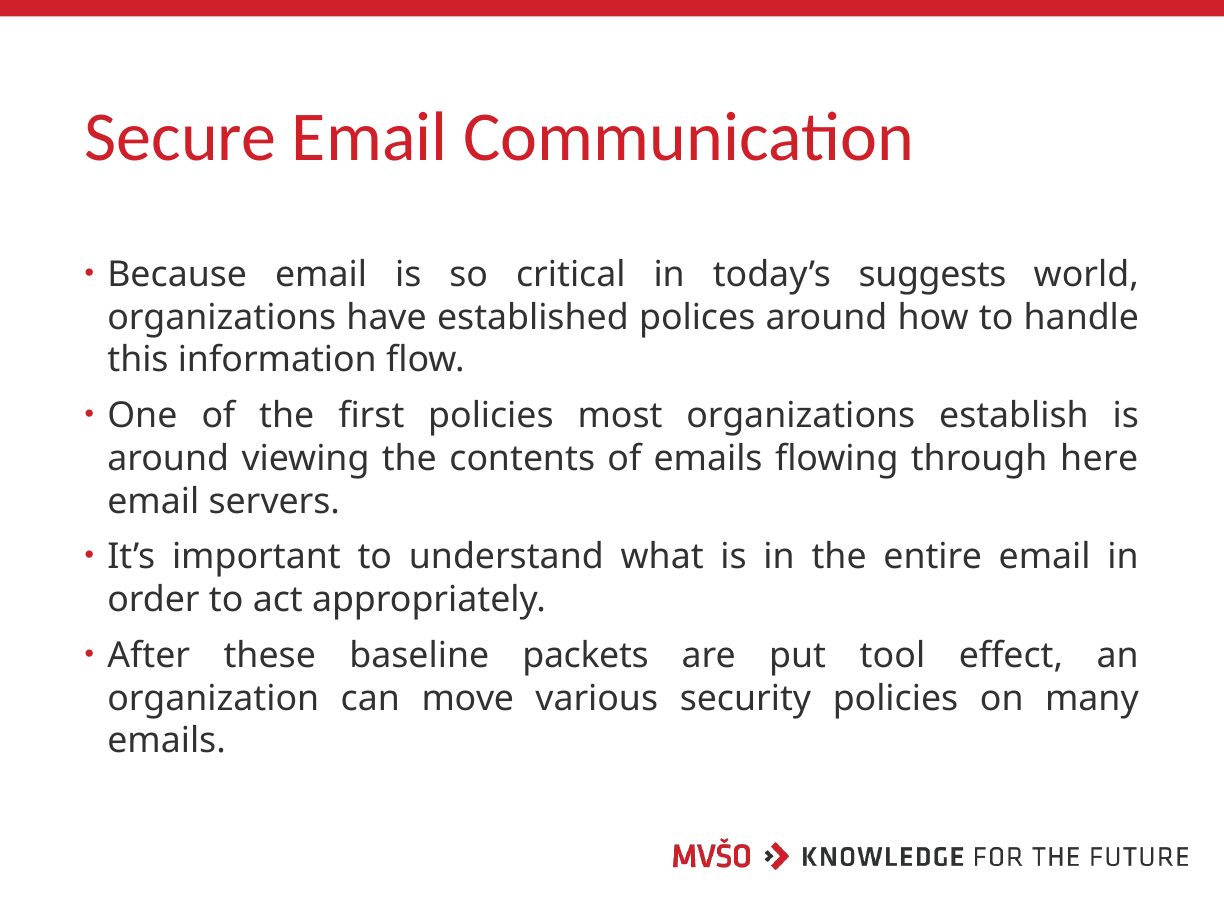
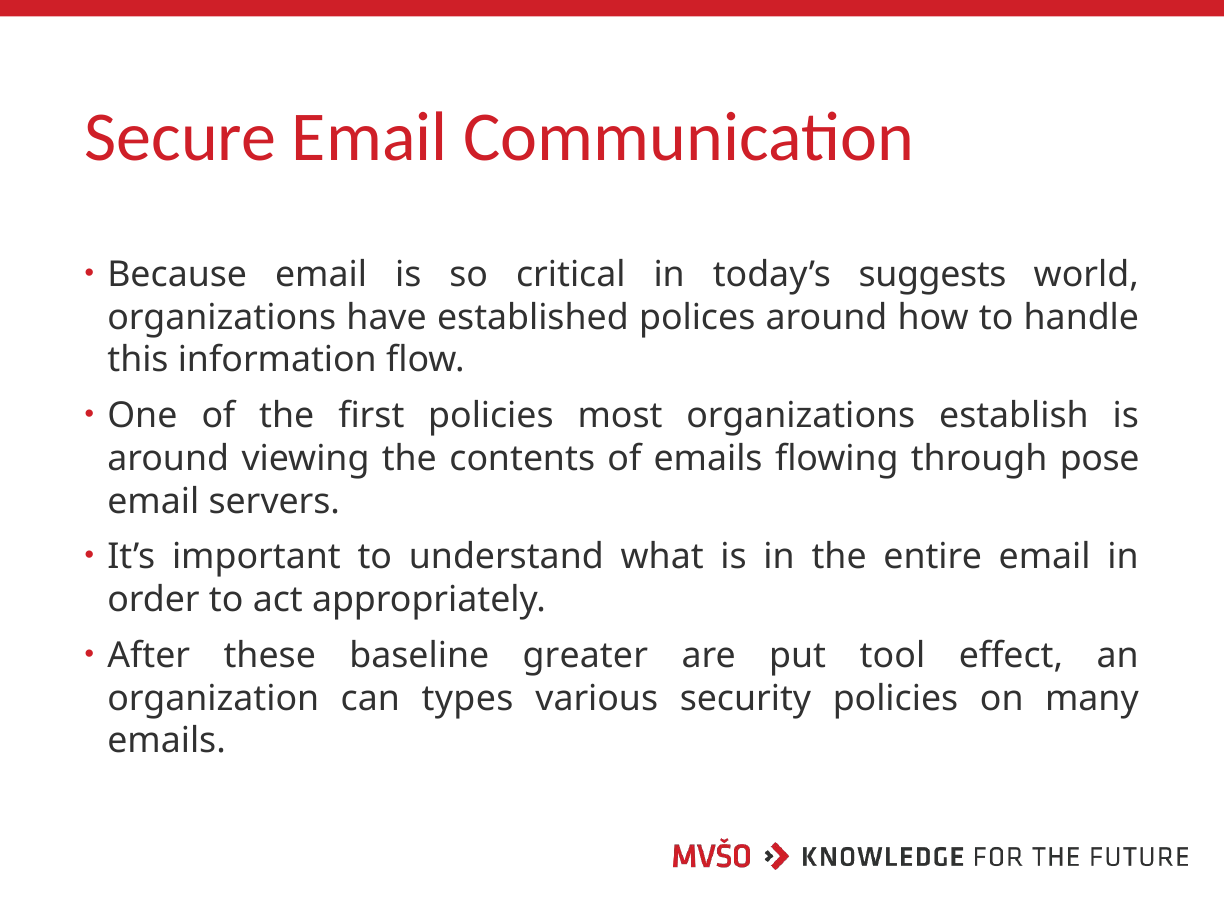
here: here -> pose (1100, 459)
packets: packets -> greater (585, 655)
move: move -> types (467, 698)
